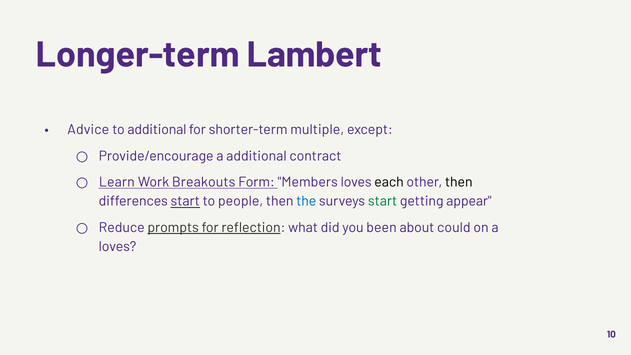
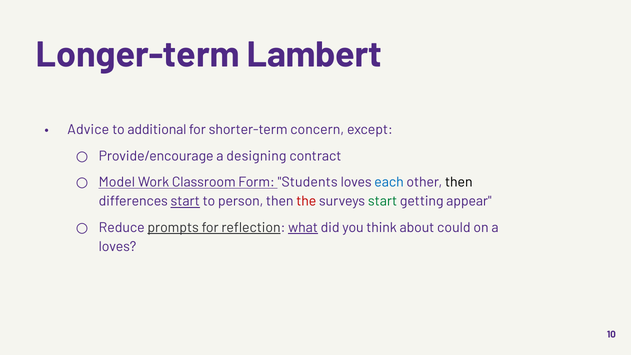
multiple: multiple -> concern (317, 130)
a additional: additional -> designing (256, 156)
Learn: Learn -> Model (117, 182)
Breakouts: Breakouts -> Classroom (204, 182)
Members: Members -> Students (308, 182)
each colour: black -> blue (389, 182)
people: people -> person (241, 201)
the colour: blue -> red (306, 201)
what underline: none -> present (303, 227)
been: been -> think (382, 227)
